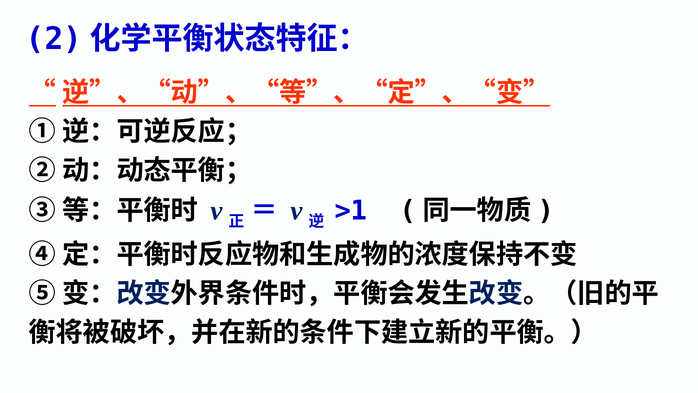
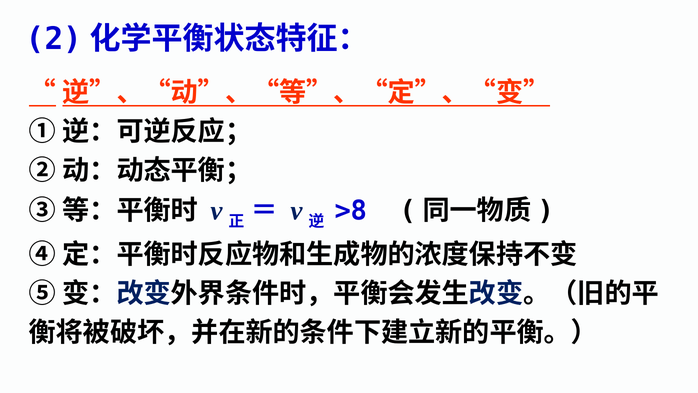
>1: >1 -> >8 (351, 211)
